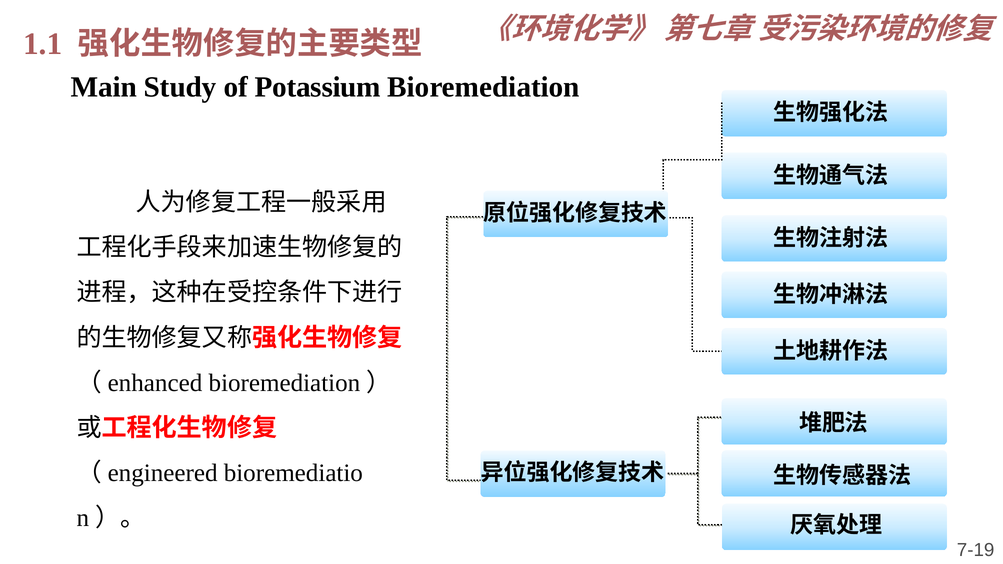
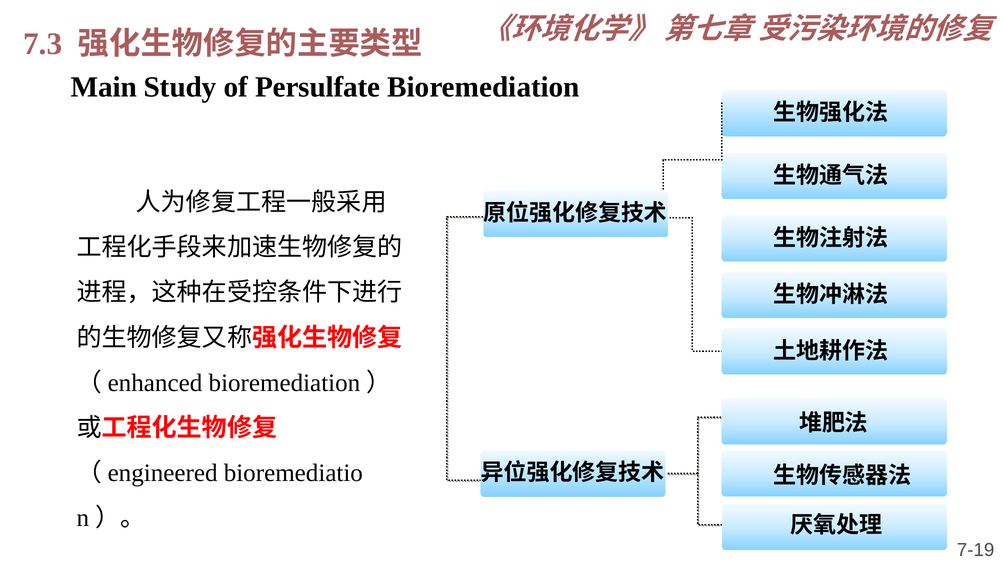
1.1: 1.1 -> 7.3 (43, 44)
Potassium: Potassium -> Persulfate (318, 87)
